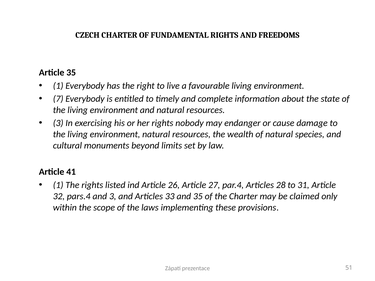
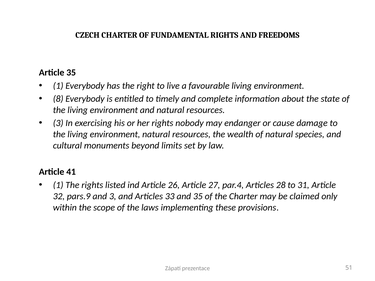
7: 7 -> 8 (58, 99)
pars.4: pars.4 -> pars.9 (79, 196)
